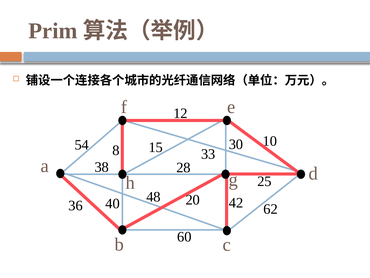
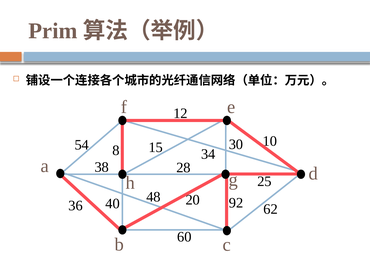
33: 33 -> 34 (208, 154)
42: 42 -> 92 (236, 203)
